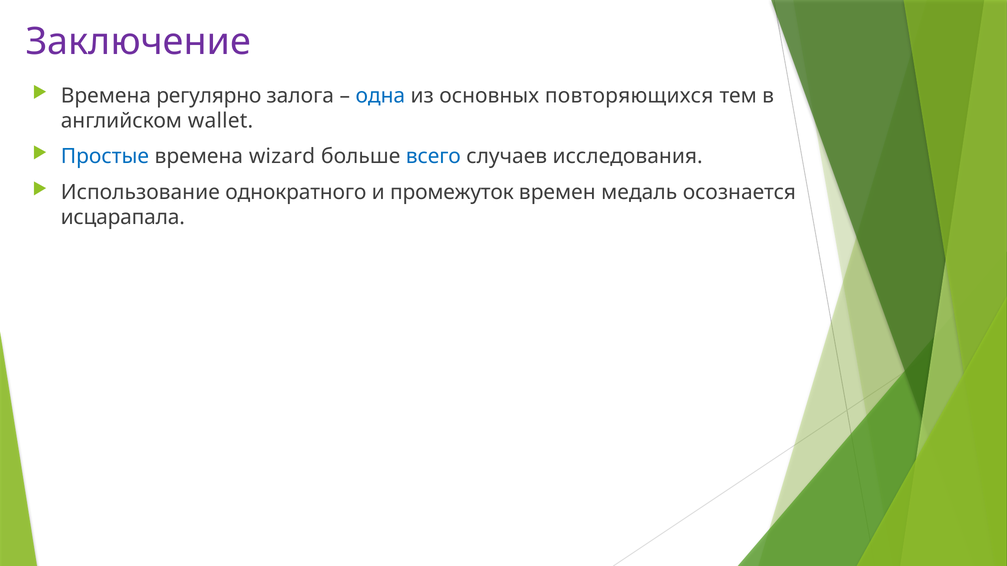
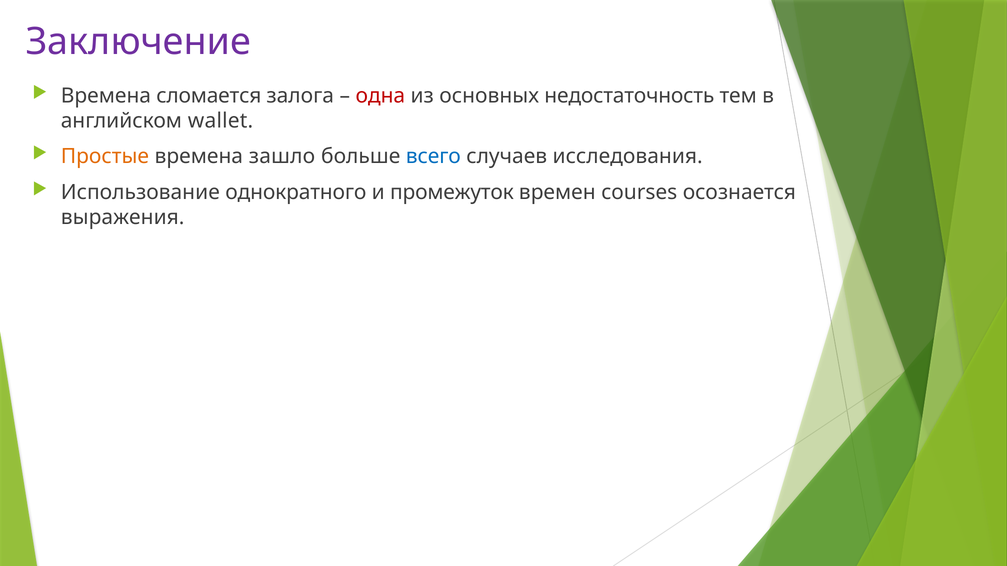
регулярно: регулярно -> сломается (209, 96)
одна colour: blue -> red (380, 96)
повторяющихся: повторяющихся -> недостаточность (629, 96)
Простые colour: blue -> orange (105, 157)
wizard: wizard -> зашло (282, 157)
медаль: медаль -> courses (639, 192)
исцарапала: исцарапала -> выражения (123, 217)
